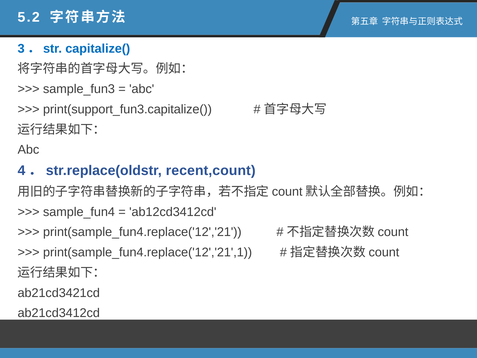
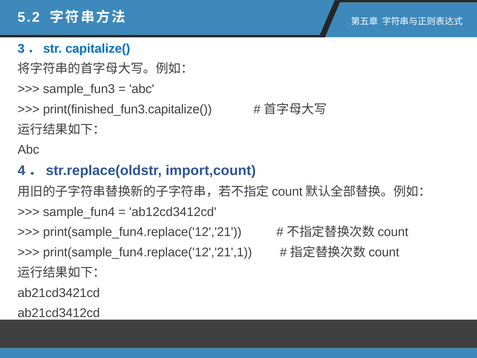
print(support_fun3.capitalize(: print(support_fun3.capitalize( -> print(finished_fun3.capitalize( (127, 109)
recent,count: recent,count -> import,count (211, 171)
